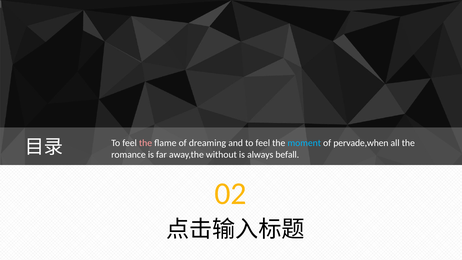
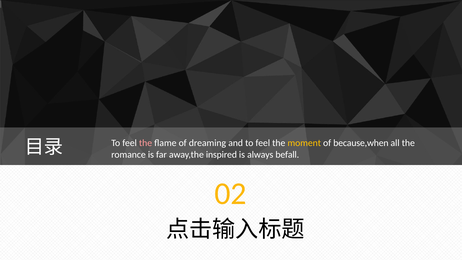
moment colour: light blue -> yellow (304, 143)
pervade,when: pervade,when -> because,when (361, 143)
without: without -> inspired (221, 155)
